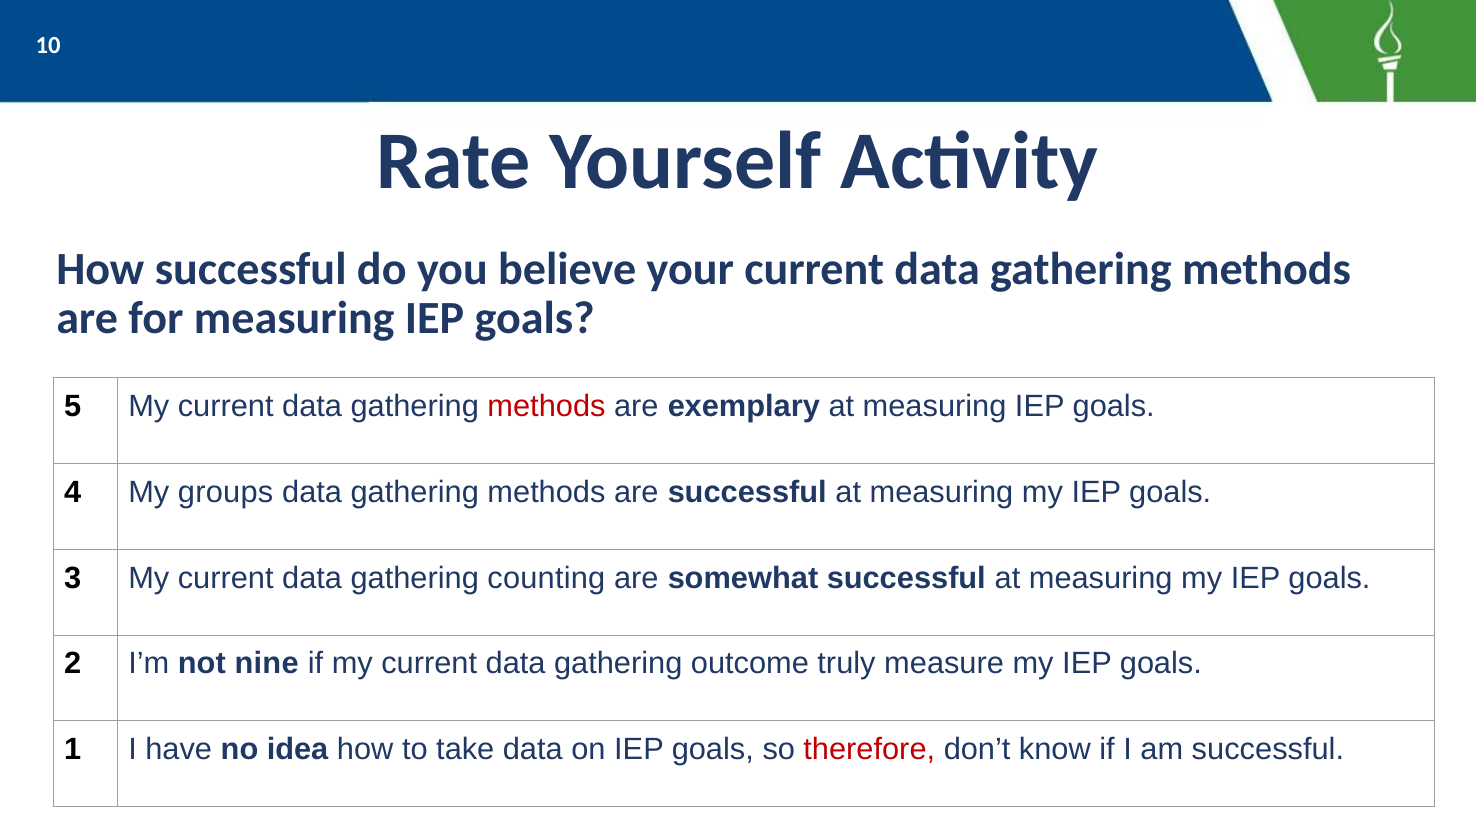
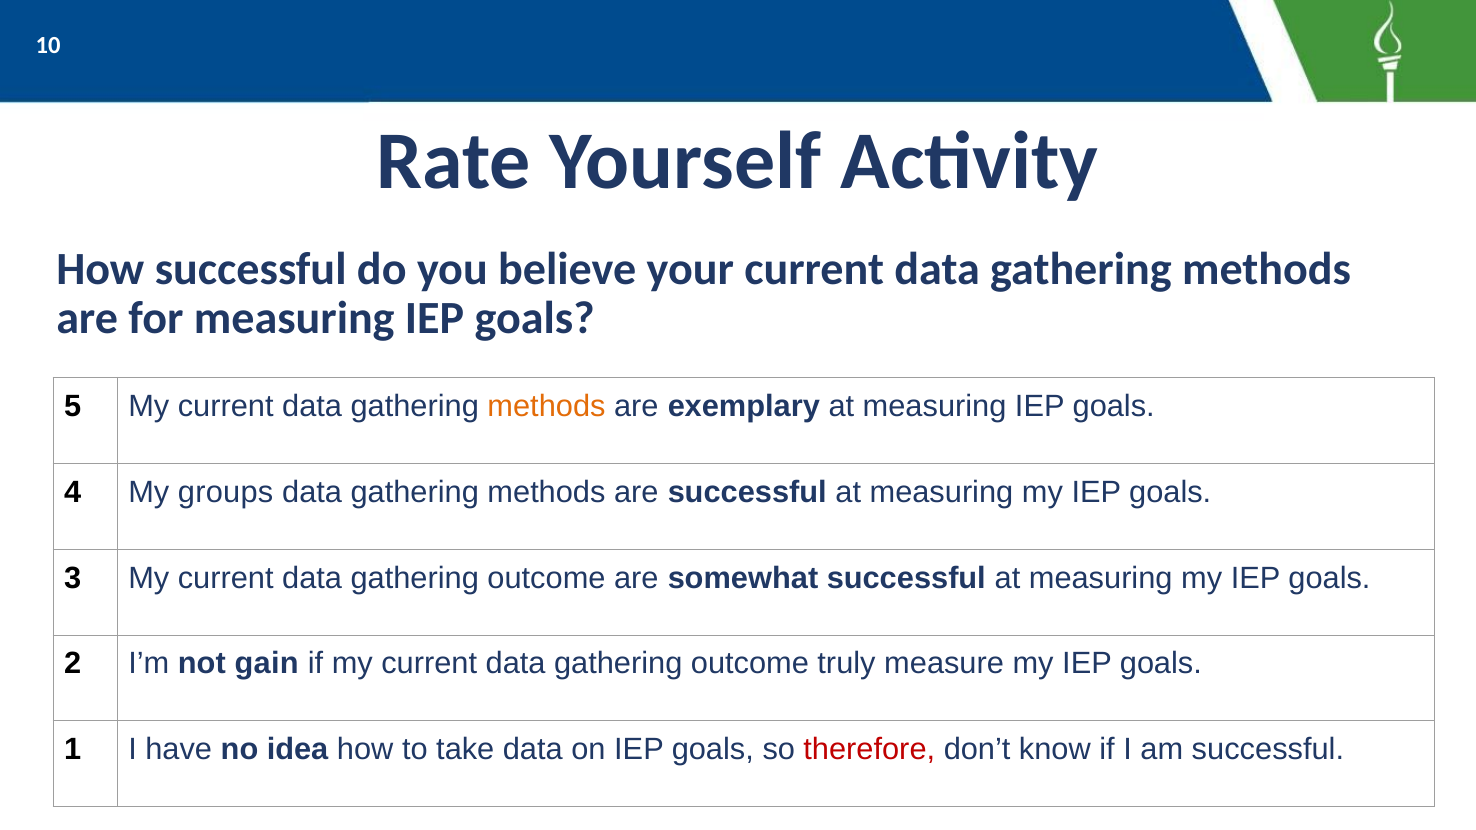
methods colour: red -> orange (546, 406)
counting: counting -> outcome (546, 578)
nine: nine -> gain (267, 664)
